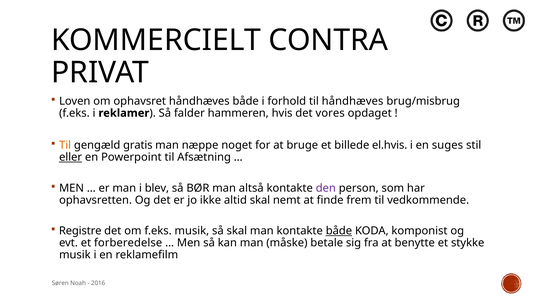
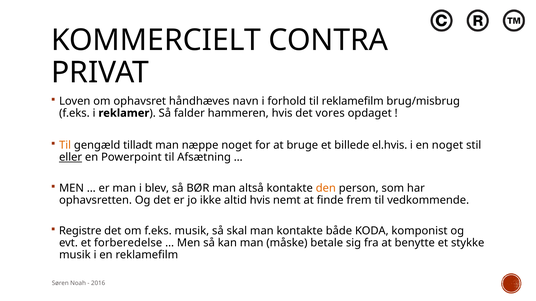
håndhæves både: både -> navn (246, 101)
til håndhæves: håndhæves -> reklamefilm (353, 101)
gratis: gratis -> tilladt (138, 145)
en suges: suges -> noget (447, 145)
den colour: purple -> orange (326, 188)
altid skal: skal -> hvis (260, 200)
både underline: present -> none (339, 231)
